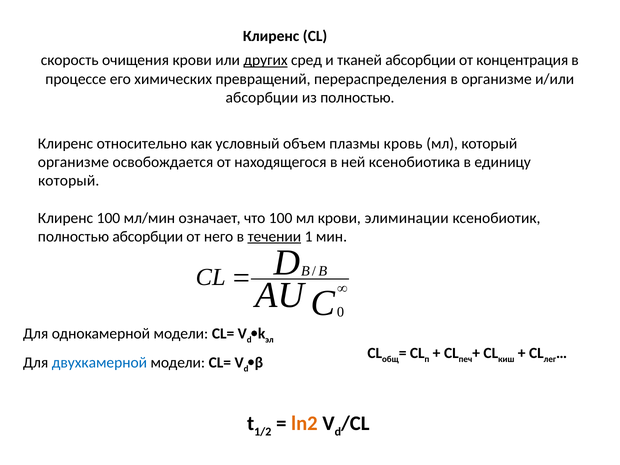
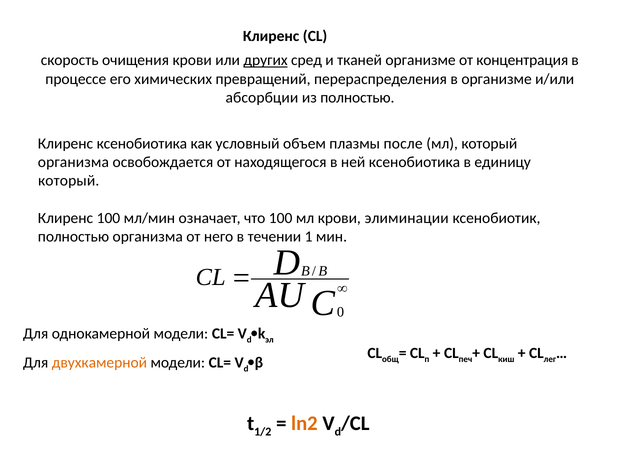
тканей абсорбции: абсорбции -> организме (421, 60)
Клиренс относительно: относительно -> ксенобиотика (142, 143)
кровь: кровь -> после (403, 143)
организме: организме -> организма (73, 162)
полностью абсорбции: абсорбции -> организма (148, 236)
течении underline: present -> none (274, 236)
двухкамерной colour: blue -> orange (99, 363)
